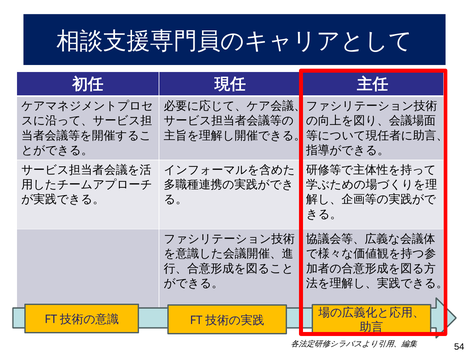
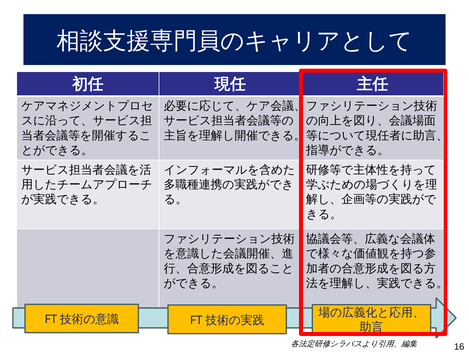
54: 54 -> 16 (459, 347)
